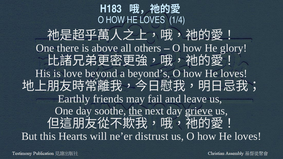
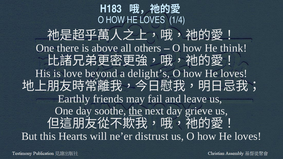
glory: glory -> think (234, 48)
beyond’s: beyond’s -> delight’s (149, 74)
grieve underline: present -> none (199, 111)
